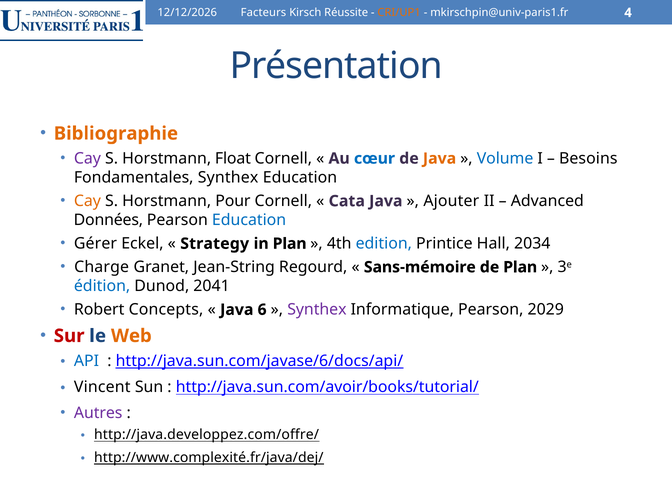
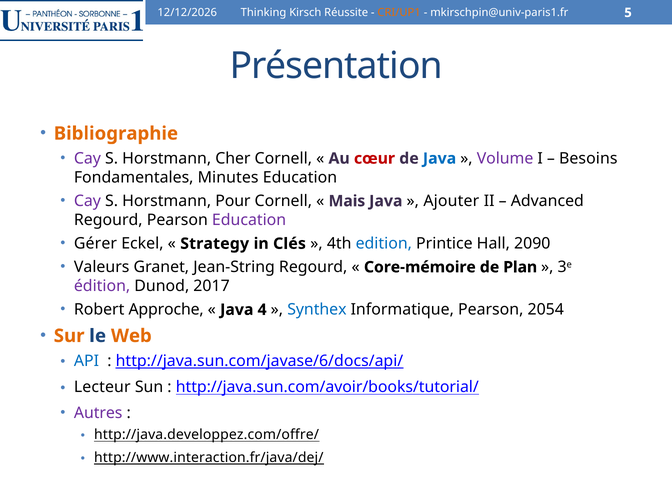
Facteurs: Facteurs -> Thinking (264, 13)
4: 4 -> 5 (628, 13)
Float: Float -> Cher (233, 158)
cœur colour: blue -> red (374, 158)
Java colour: orange -> blue (440, 158)
Volume colour: blue -> purple (505, 158)
Fondamentales Synthex: Synthex -> Minutes (228, 178)
Cay colour: orange -> purple (87, 201)
Cata: Cata -> Mais (347, 201)
Données: Données -> Regourd (108, 220)
Education colour: blue -> purple (249, 220)
in Plan: Plan -> Clés (289, 244)
2034: 2034 -> 2090 (532, 244)
Charge: Charge -> Valeurs (102, 267)
Sans-mémoire: Sans-mémoire -> Core-mémoire (420, 267)
édition colour: blue -> purple (102, 286)
2041: 2041 -> 2017 (212, 286)
Concepts: Concepts -> Approche (166, 310)
6: 6 -> 4 (262, 310)
Synthex colour: purple -> blue (317, 310)
2029: 2029 -> 2054 (546, 310)
Sur colour: red -> orange (69, 336)
Vincent: Vincent -> Lecteur (102, 387)
http://www.complexité.fr/java/dej/: http://www.complexité.fr/java/dej/ -> http://www.interaction.fr/java/dej/ (209, 458)
